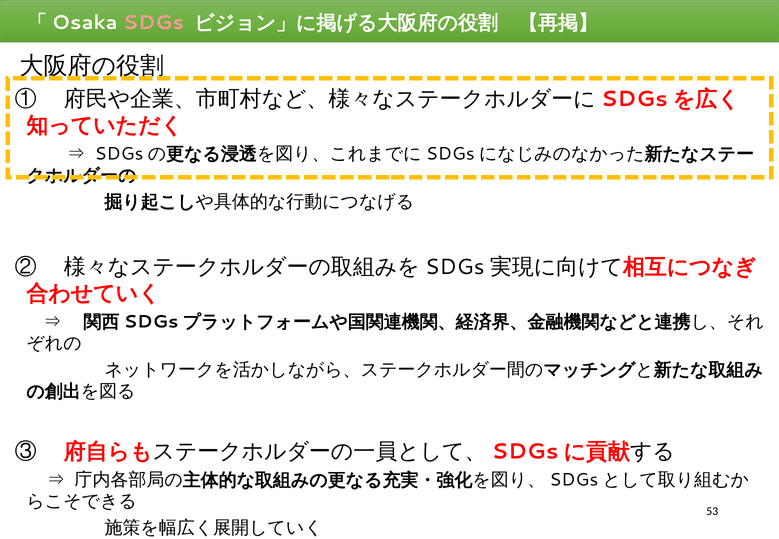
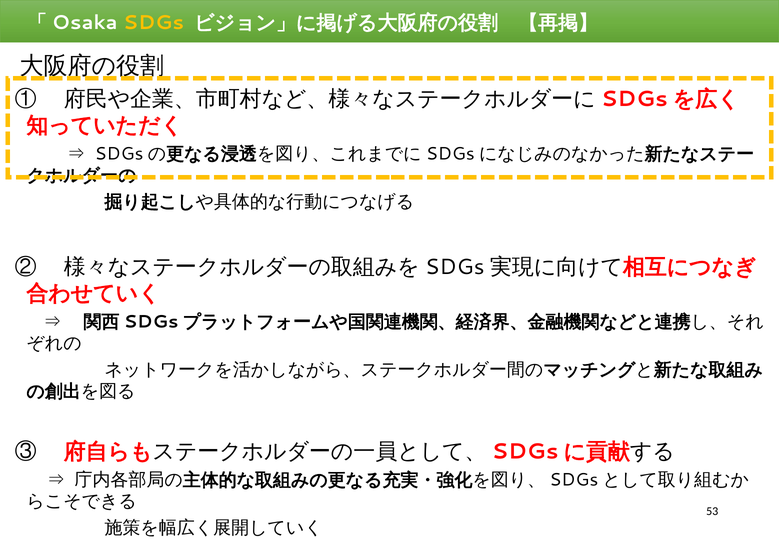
SDGs colour: pink -> yellow (154, 23)
